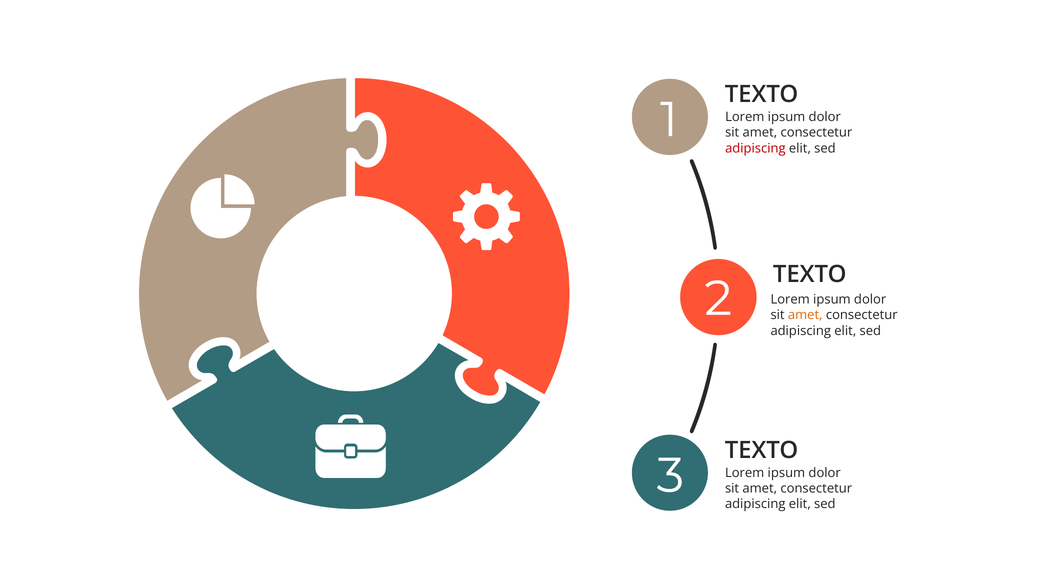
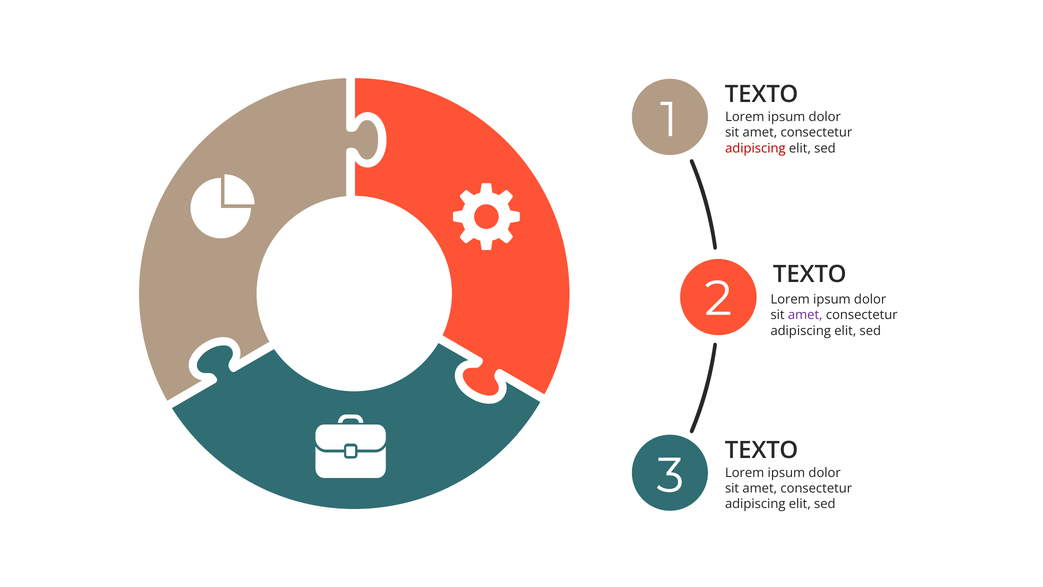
amet colour: orange -> purple (805, 315)
